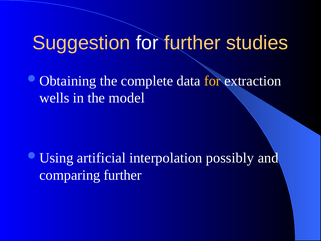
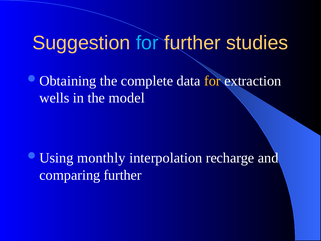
for colour: white -> light blue (147, 43)
artificial: artificial -> monthly (101, 158)
possibly: possibly -> recharge (230, 158)
